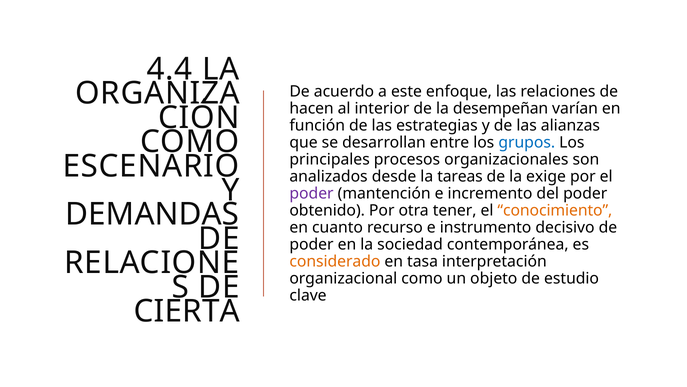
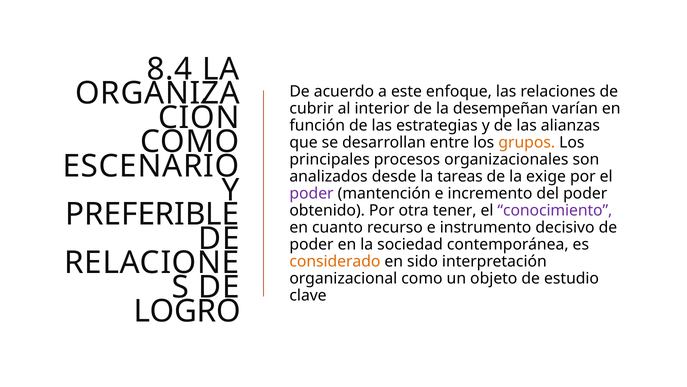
4.4: 4.4 -> 8.4 (170, 69)
hacen: hacen -> cubrir (312, 108)
grupos colour: blue -> orange (527, 142)
DEMANDAS: DEMANDAS -> PREFERIBLE (152, 214)
conocimiento colour: orange -> purple (555, 210)
tasa: tasa -> sido (423, 261)
CIERTA: CIERTA -> LOGRO (187, 311)
